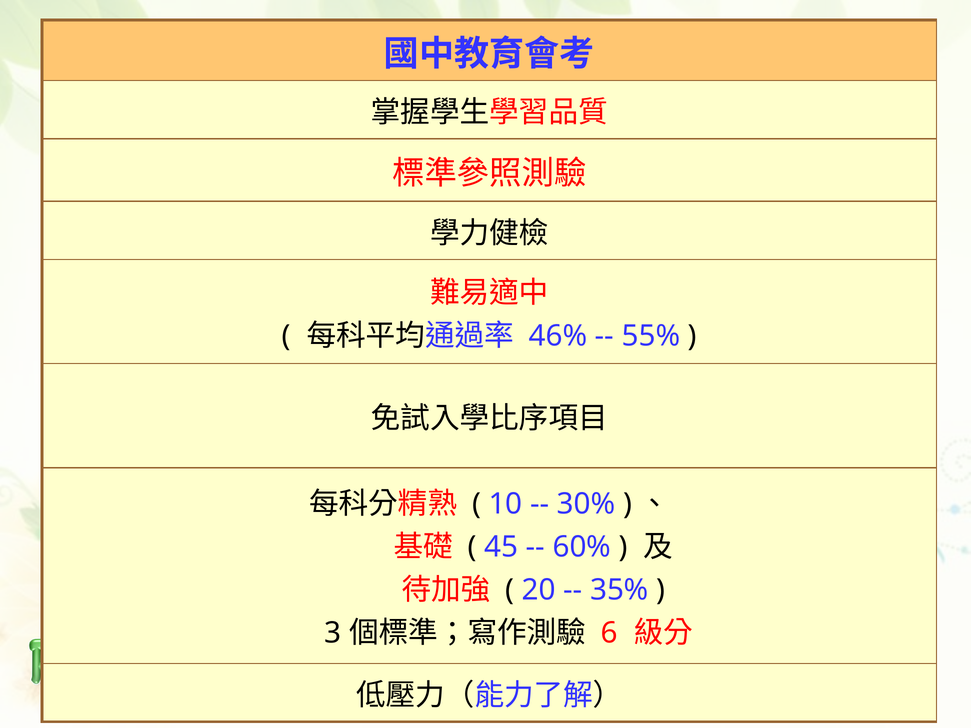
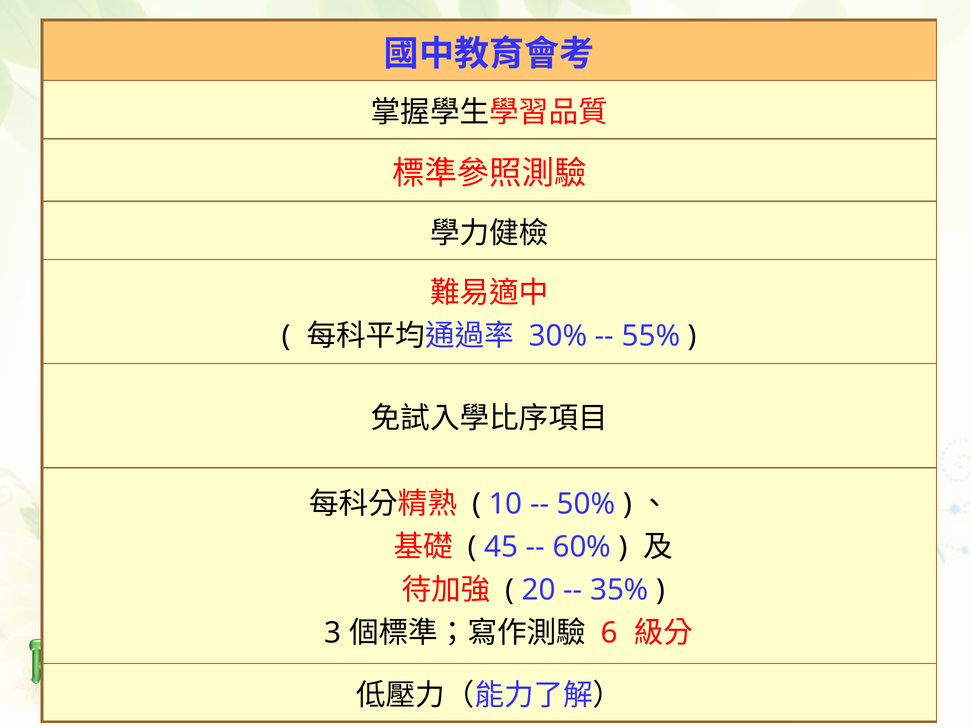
46%: 46% -> 30% (558, 336)
30%: 30% -> 50% (586, 504)
